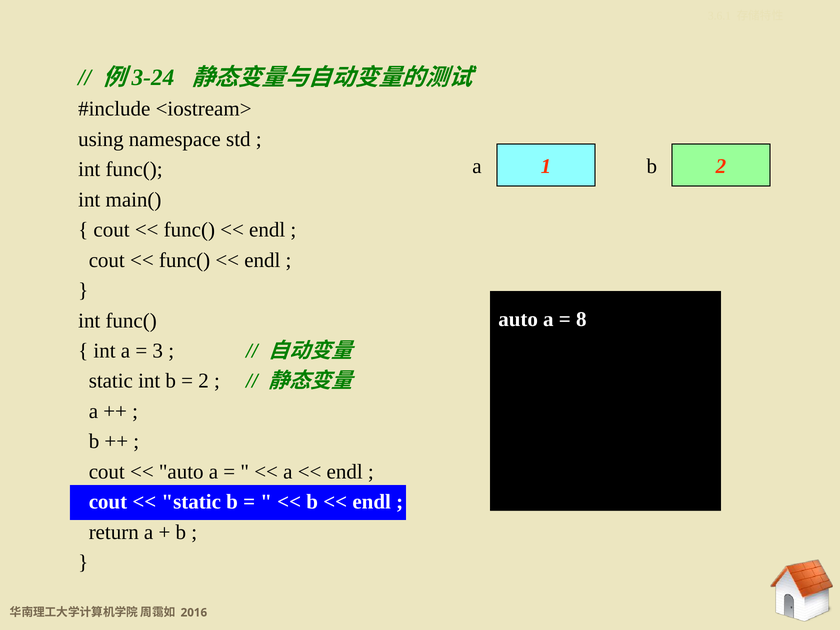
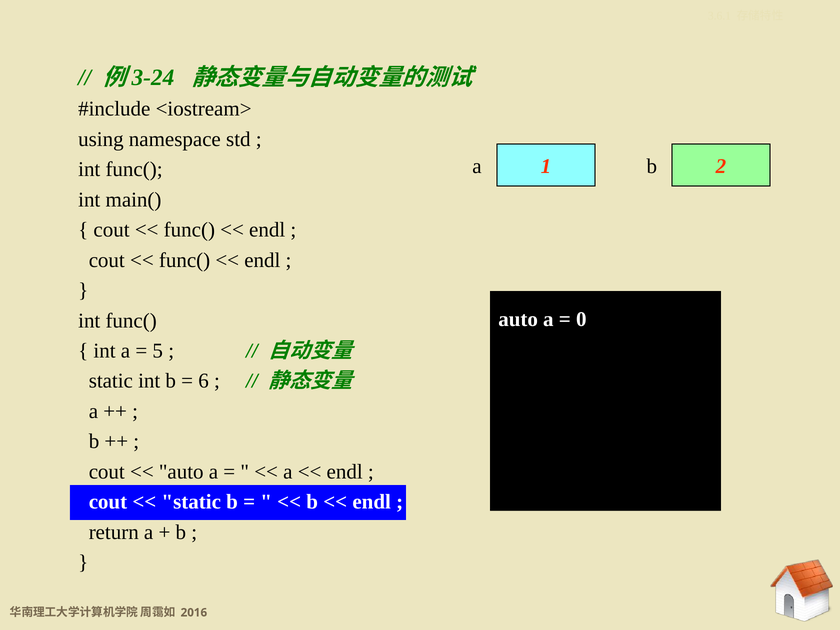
8: 8 -> 0 (581, 319)
3: 3 -> 5 (158, 351)
2: 2 -> 6 (204, 381)
